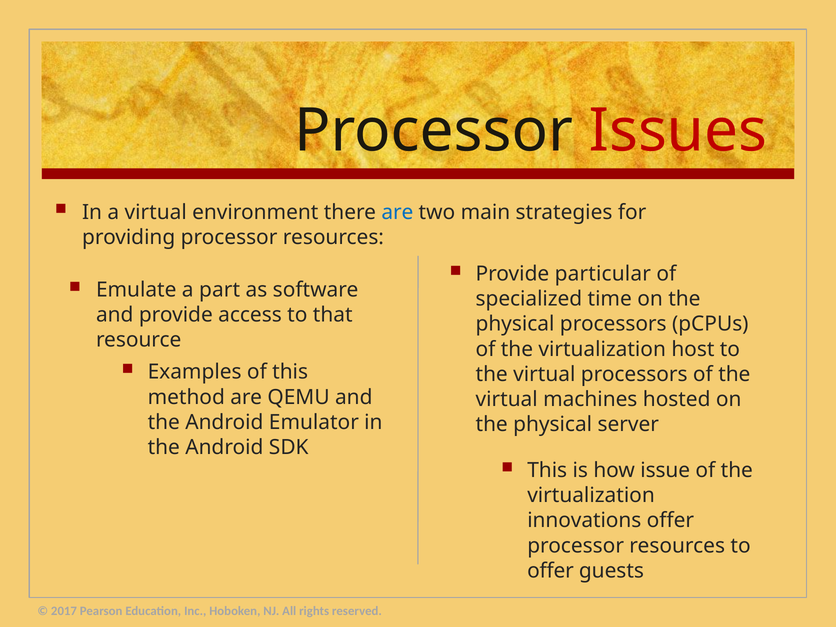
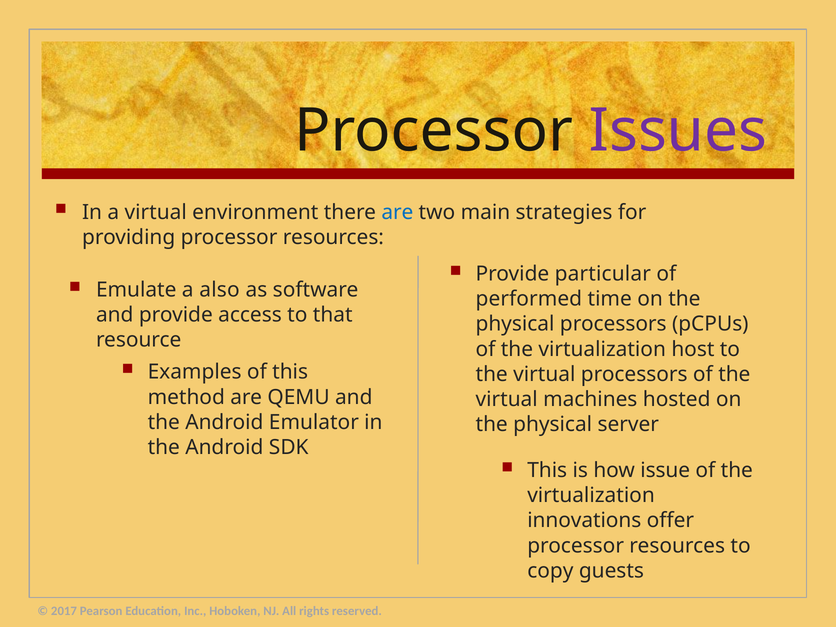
Issues colour: red -> purple (678, 131)
part: part -> also (220, 290)
specialized: specialized -> performed (529, 299)
offer: offer -> copy (550, 571)
